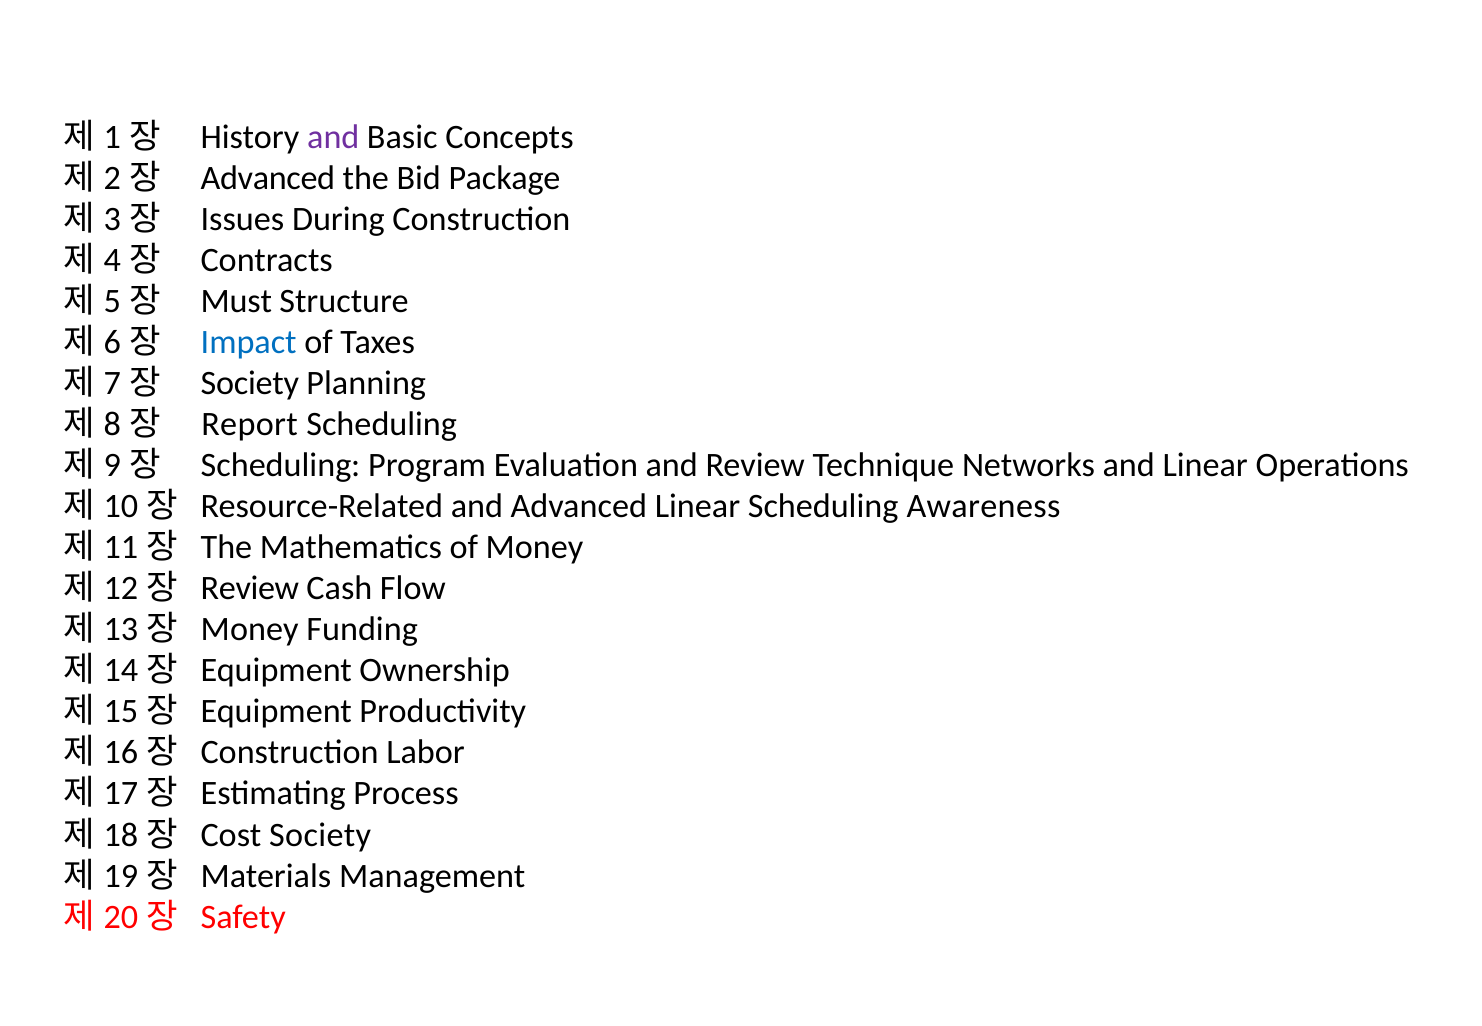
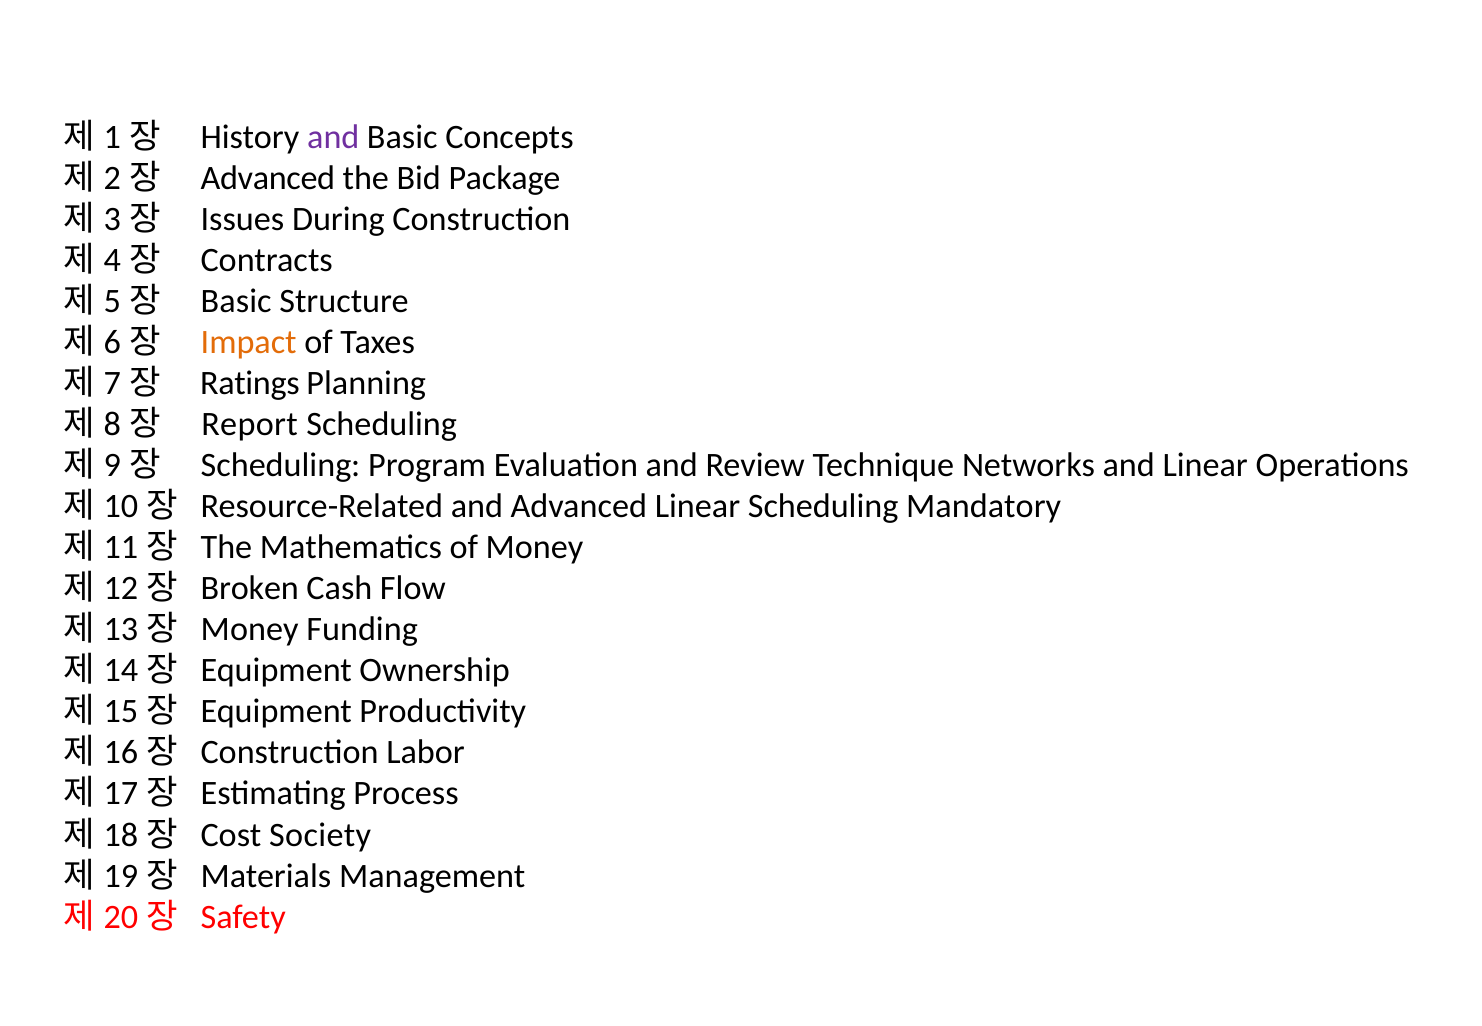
Must: Must -> Basic (236, 301)
Impact colour: blue -> orange (249, 342)
Society: Society -> Ratings (250, 383)
Awareness: Awareness -> Mandatory (984, 506)
Review: Review -> Broken (250, 588)
